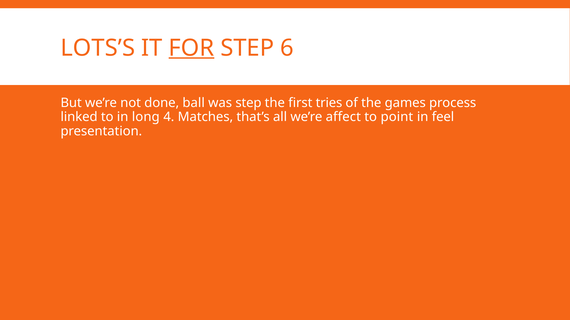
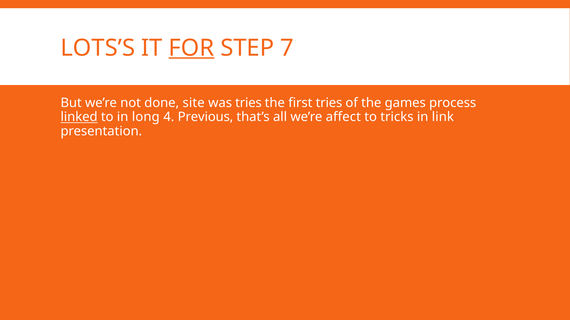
6: 6 -> 7 (287, 48)
ball: ball -> site (194, 103)
was step: step -> tries (248, 103)
linked underline: none -> present (79, 117)
Matches: Matches -> Previous (205, 117)
point: point -> tricks (397, 117)
feel: feel -> link (443, 117)
